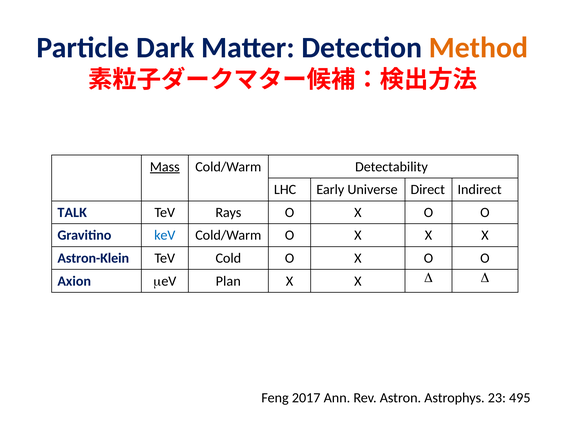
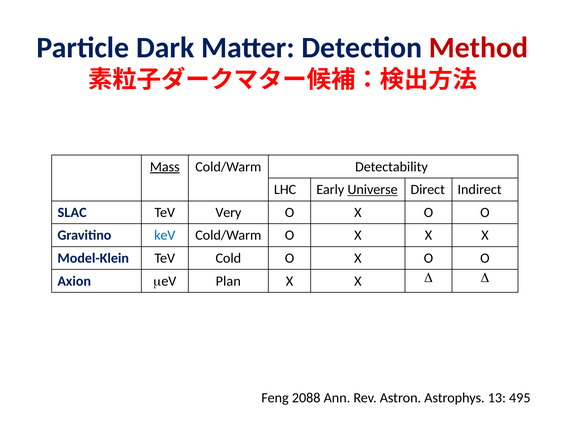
Method colour: orange -> red (479, 48)
Universe underline: none -> present (373, 190)
TALK: TALK -> SLAC (72, 213)
Rays: Rays -> Very (228, 213)
Astron-Klein: Astron-Klein -> Model-Klein (93, 259)
2017: 2017 -> 2088 (306, 399)
23: 23 -> 13 (497, 399)
